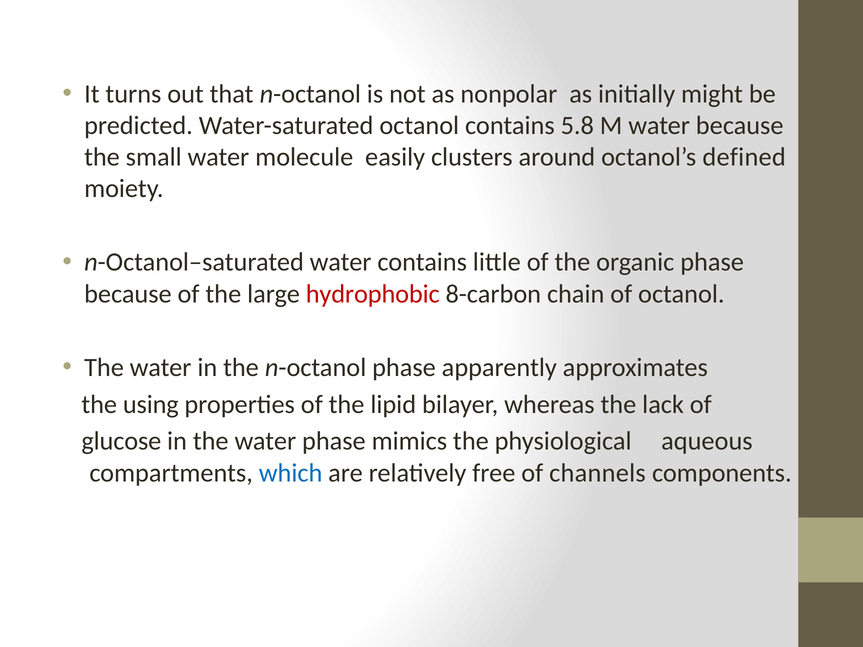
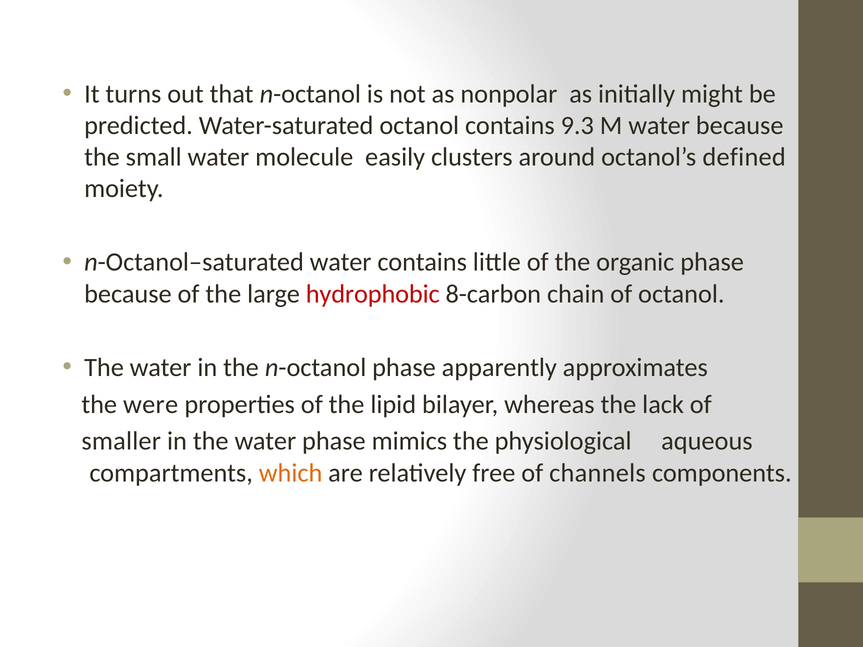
5.8: 5.8 -> 9.3 (577, 125)
using: using -> were (151, 405)
glucose: glucose -> smaller (121, 441)
which colour: blue -> orange (291, 473)
